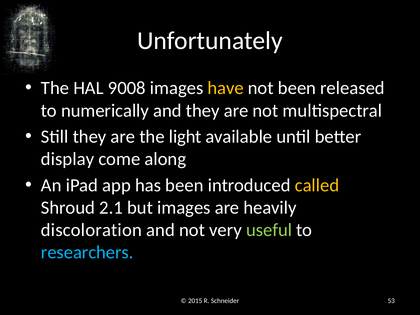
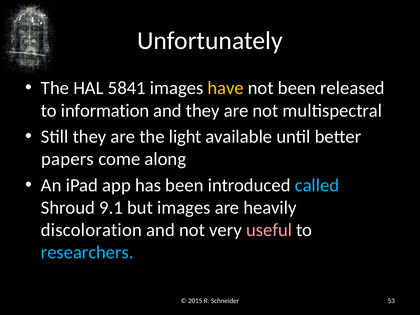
9008: 9008 -> 5841 (127, 88)
numerically: numerically -> information (105, 111)
display: display -> papers (68, 159)
called colour: yellow -> light blue (317, 185)
2.1: 2.1 -> 9.1 (111, 208)
useful colour: light green -> pink (269, 230)
